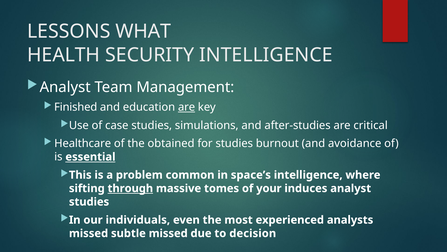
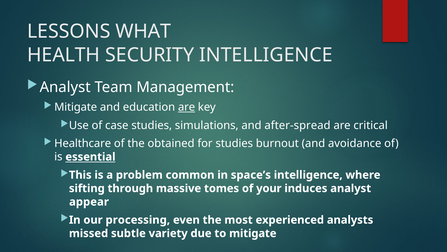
Finished: Finished -> Mitigate (76, 107)
after-studies: after-studies -> after-spread (297, 125)
through underline: present -> none (130, 188)
studies: studies -> appear (89, 201)
individuals: individuals -> processing (138, 219)
subtle missed: missed -> variety (168, 233)
to decision: decision -> mitigate (253, 233)
